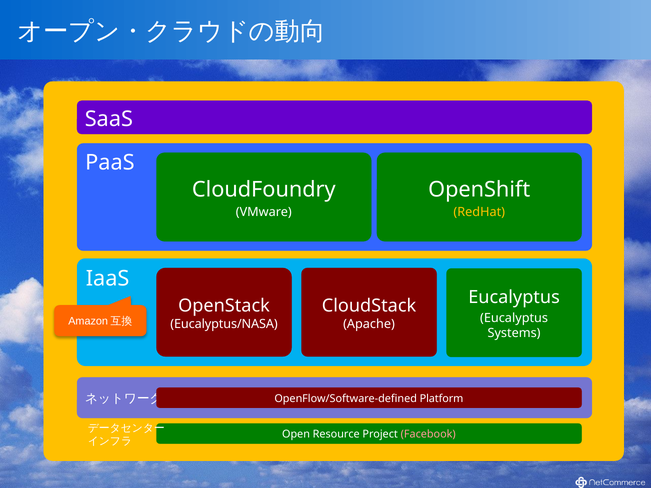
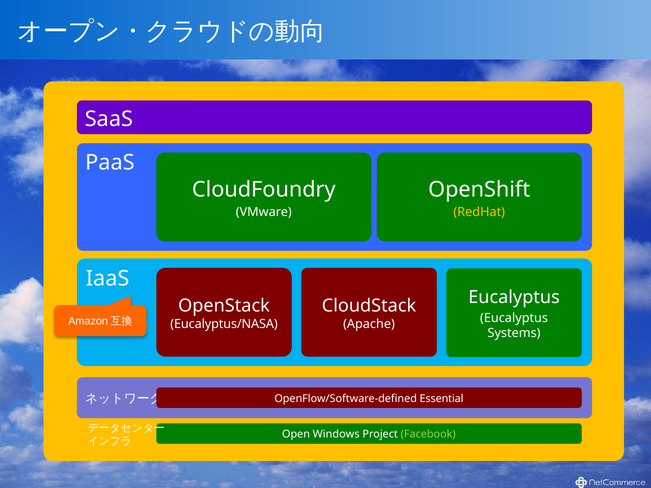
Platform: Platform -> Essential (442, 399)
Resource: Resource -> Windows (336, 435)
Facebook colour: pink -> light green (428, 435)
